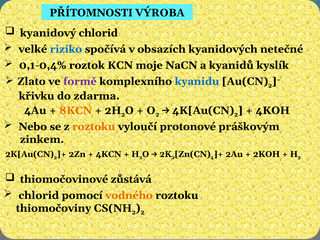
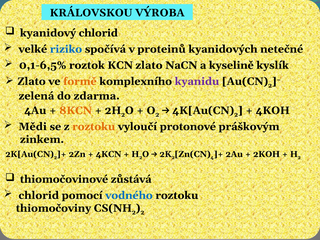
PŘÍTOMNOSTI: PŘÍTOMNOSTI -> KRÁLOVSKOU (91, 13)
obsazích: obsazích -> proteinů (162, 49)
0,1-0,4%: 0,1-0,4% -> 0,1-6,5% (43, 65)
KCN moje: moje -> zlato (149, 65)
kyanidů: kyanidů -> kyselině (231, 65)
formě colour: purple -> orange (80, 81)
kyanidu colour: blue -> purple (197, 81)
křivku: křivku -> zelená (36, 96)
Nebo: Nebo -> Mědi (33, 127)
vodného colour: orange -> blue (129, 195)
